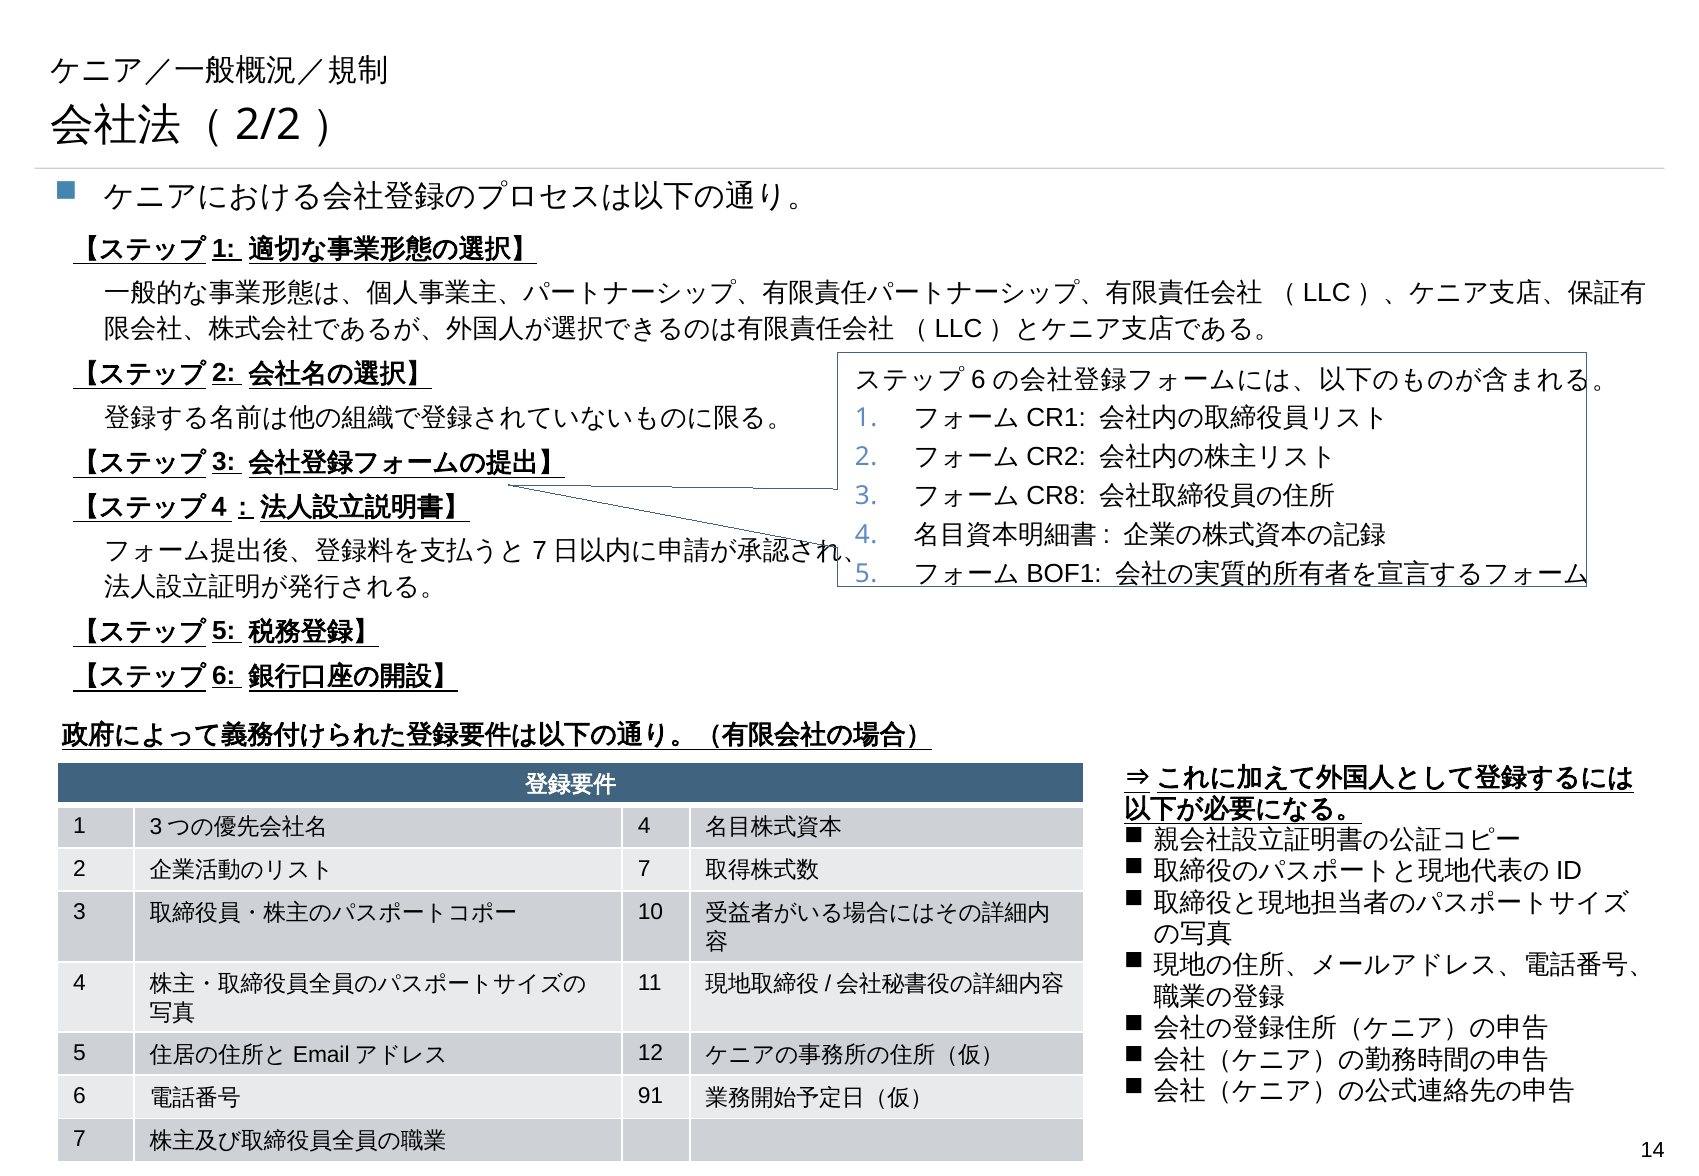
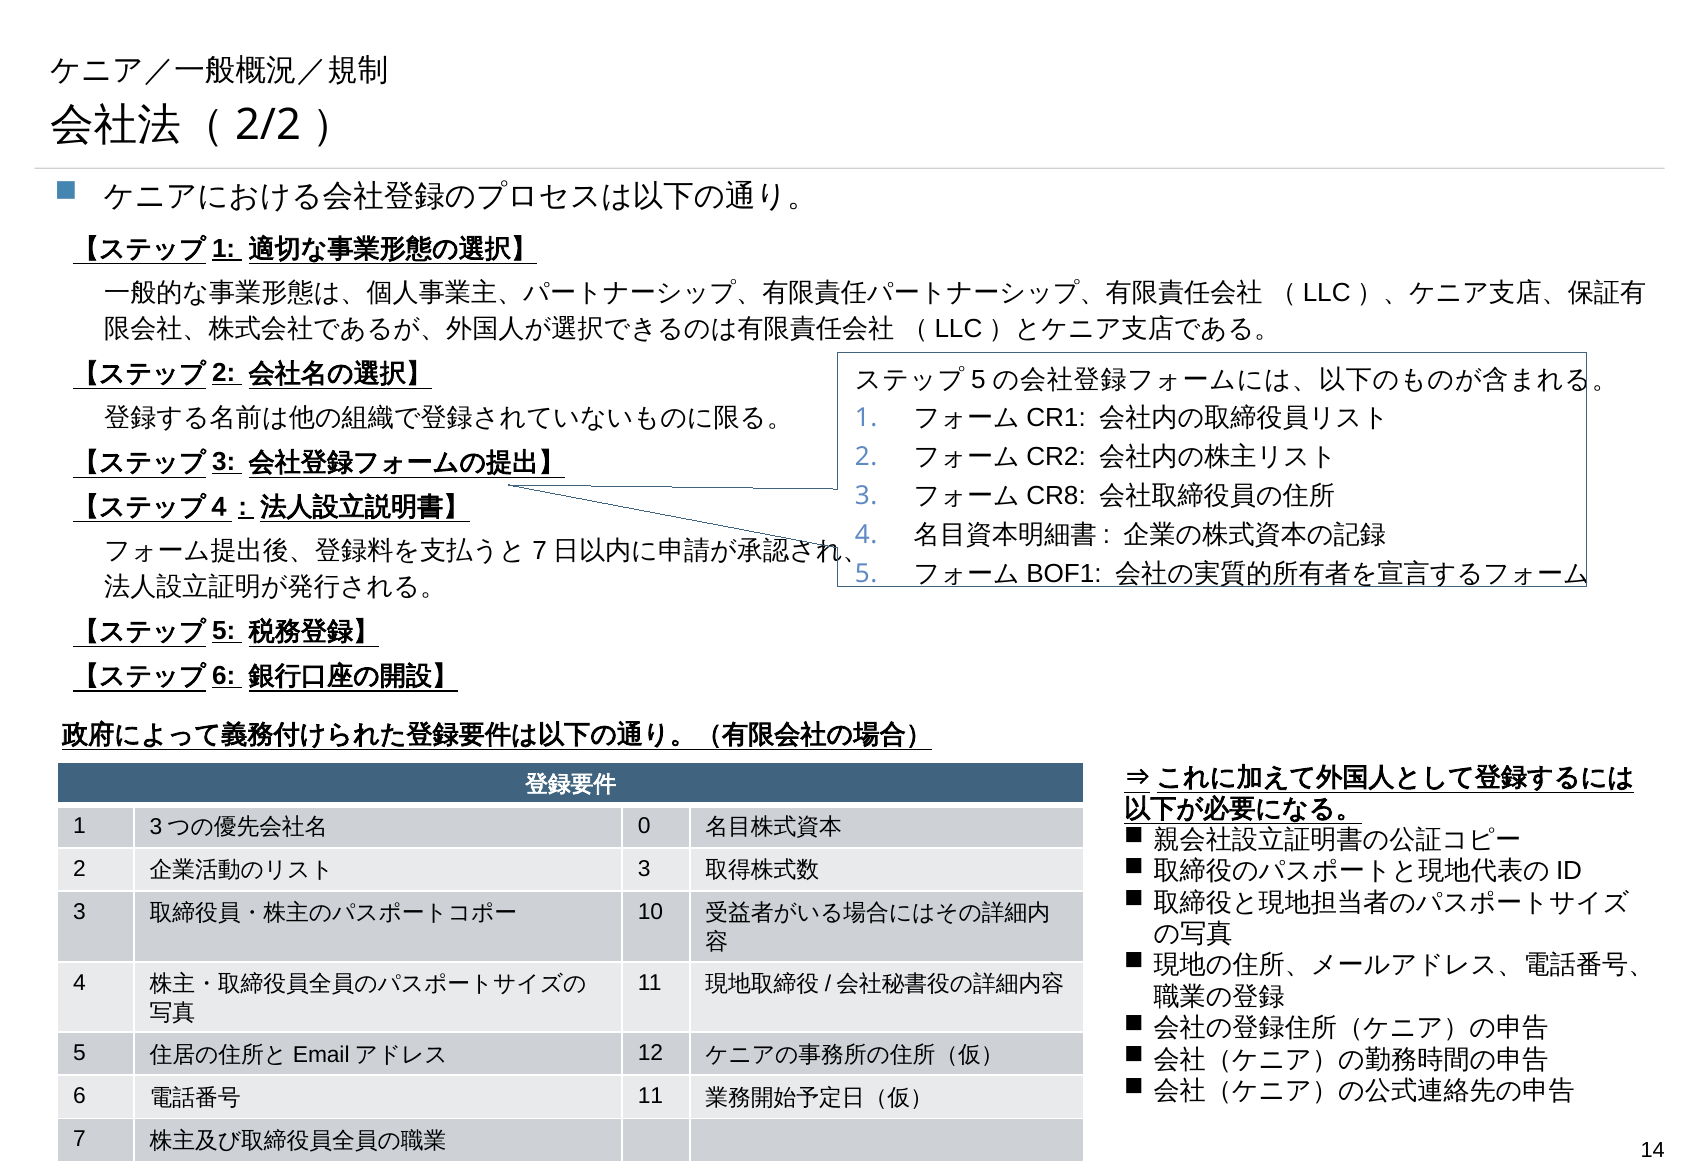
6: 6 -> 5 (978, 380)
4: 4 -> 0 (644, 826)
7: 7 -> 3 (644, 869)
91: 91 -> 11 (651, 1096)
